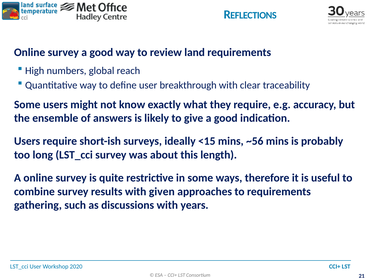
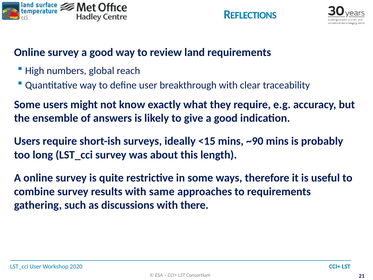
~56: ~56 -> ~90 (255, 141)
given: given -> same (162, 191)
years: years -> there (195, 205)
